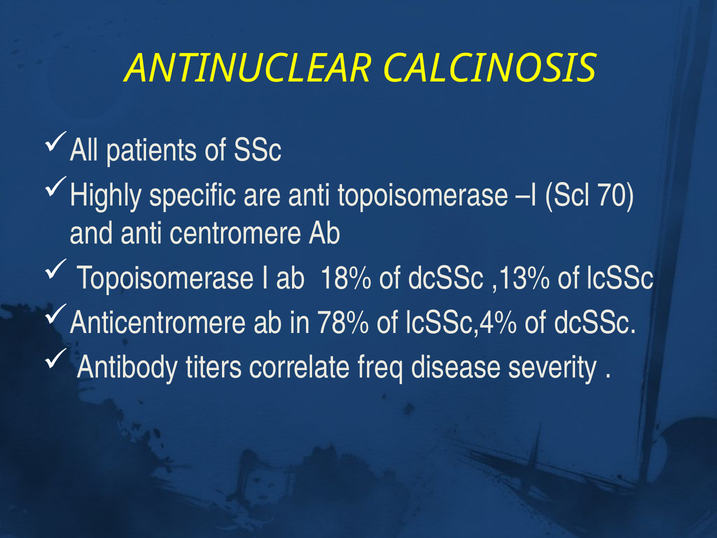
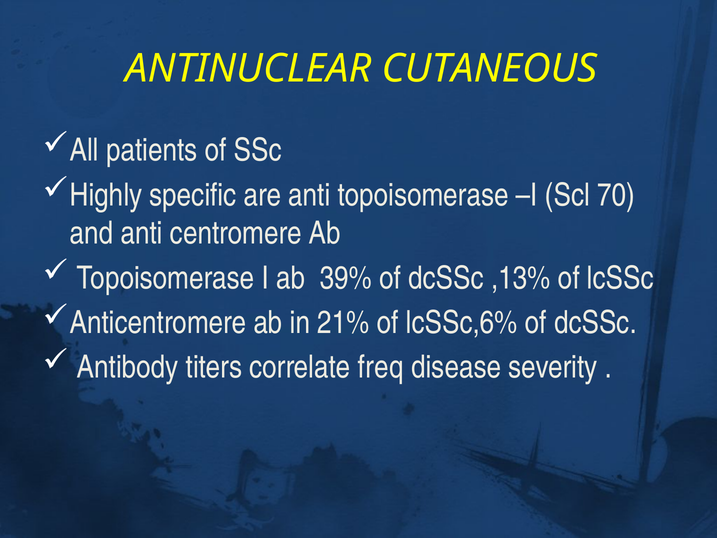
CALCINOSIS: CALCINOSIS -> CUTANEOUS (490, 68)
18%: 18% -> 39% (346, 278)
78%: 78% -> 21% (344, 323)
lcSSc,4%: lcSSc,4% -> lcSSc,6% (462, 323)
